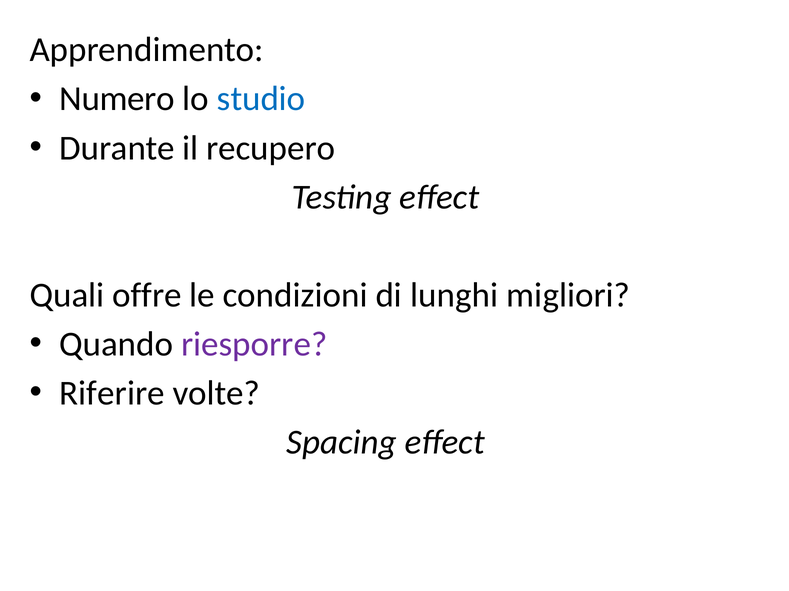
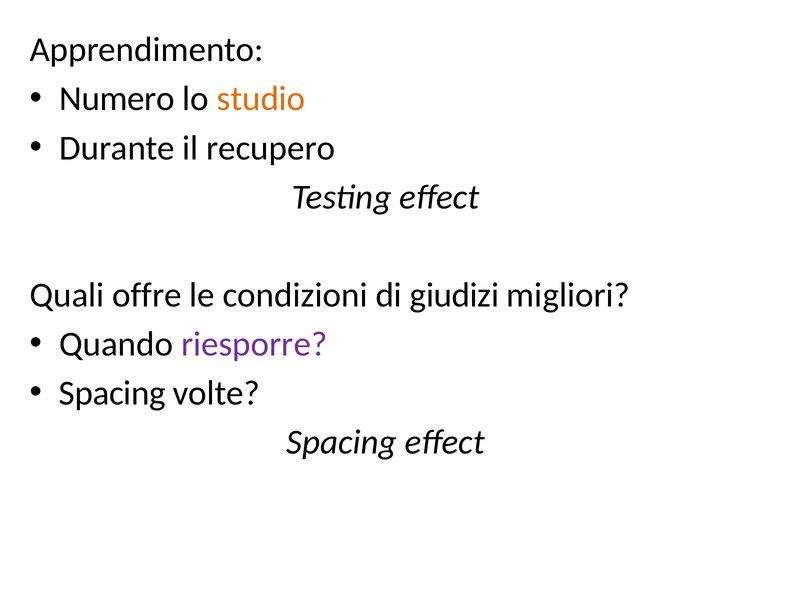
studio colour: blue -> orange (261, 99)
lunghi: lunghi -> giudizi (454, 295)
Riferire: Riferire -> Spacing (112, 394)
